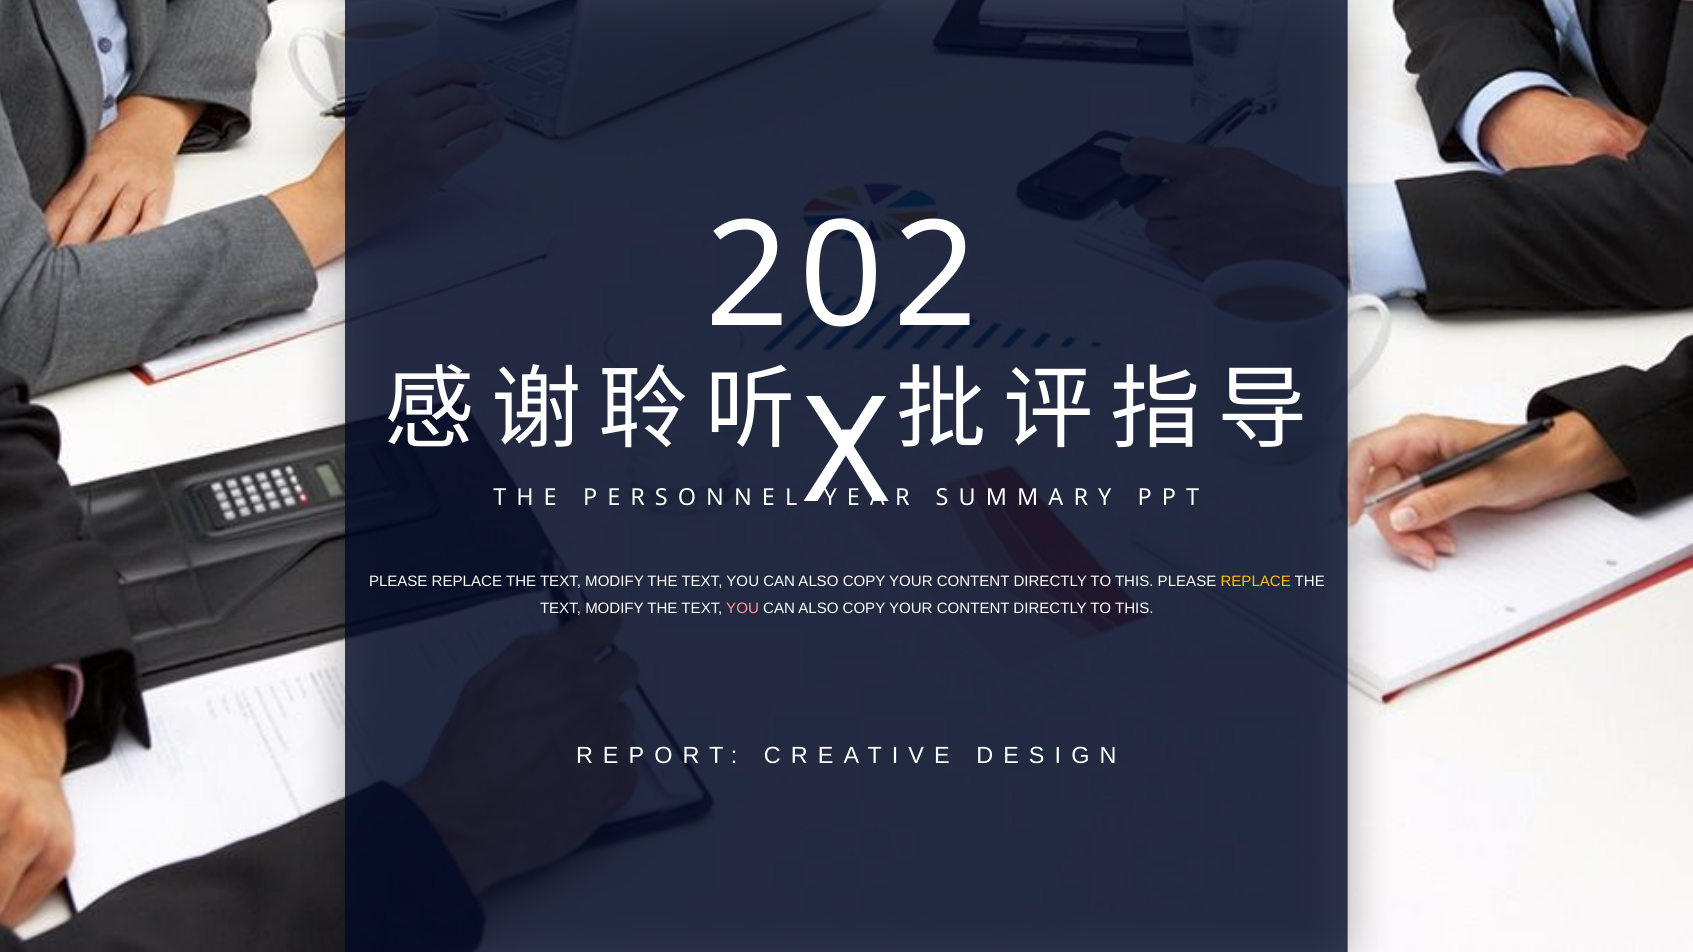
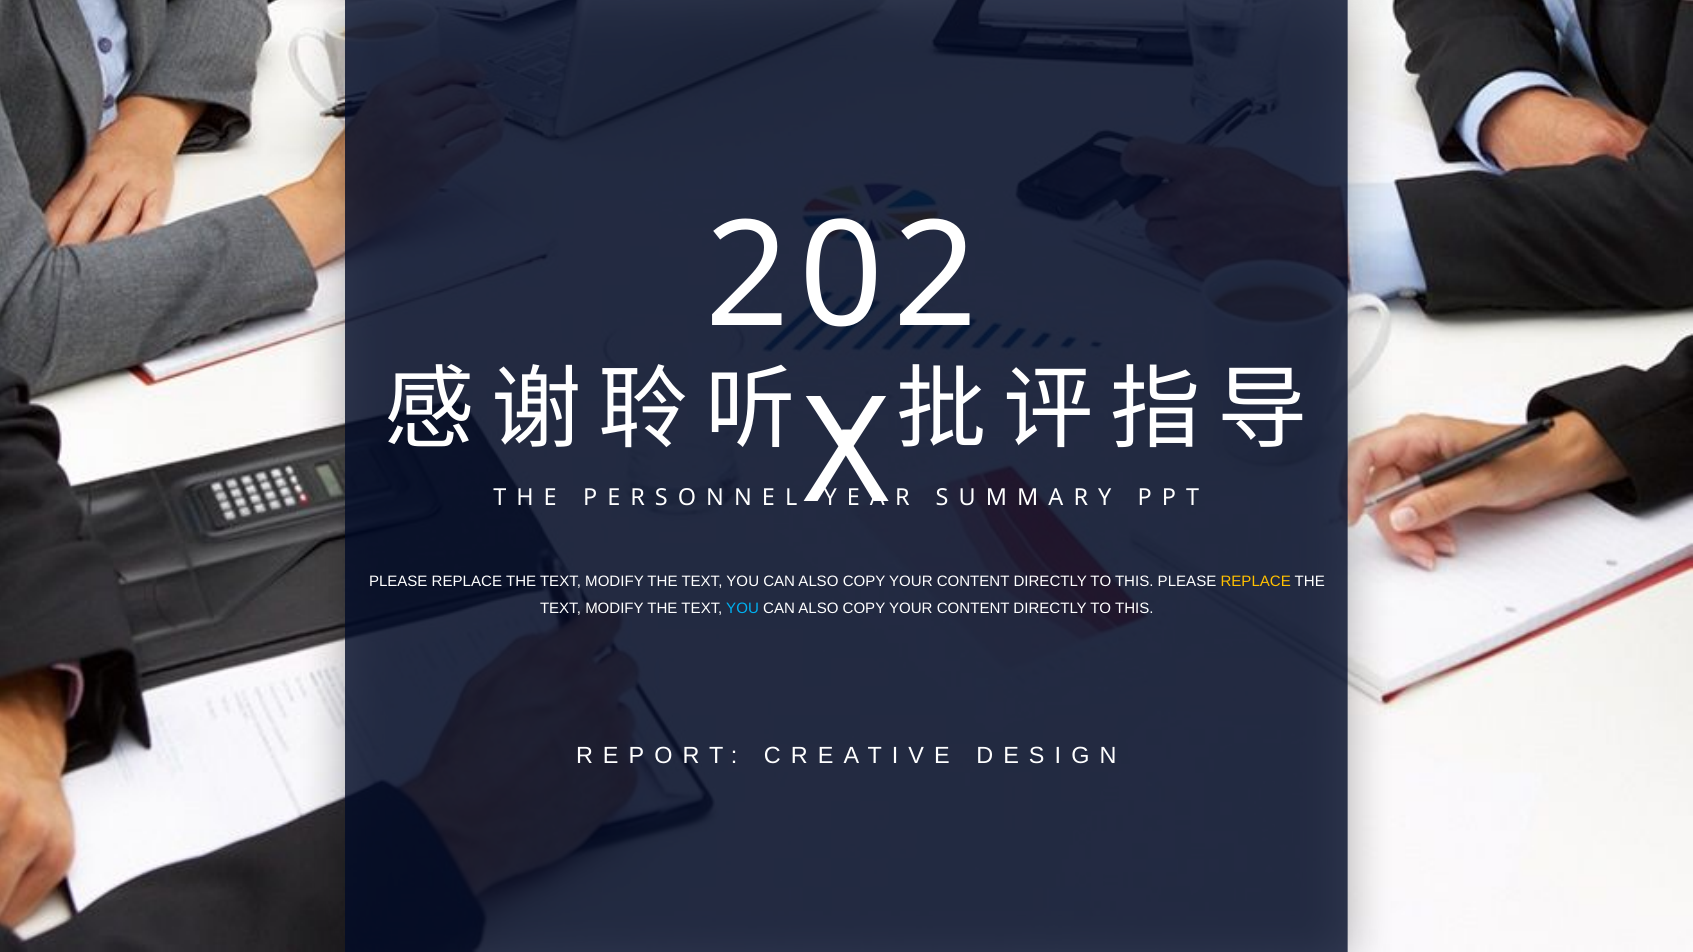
YOU colour: pink -> light blue (743, 608)
